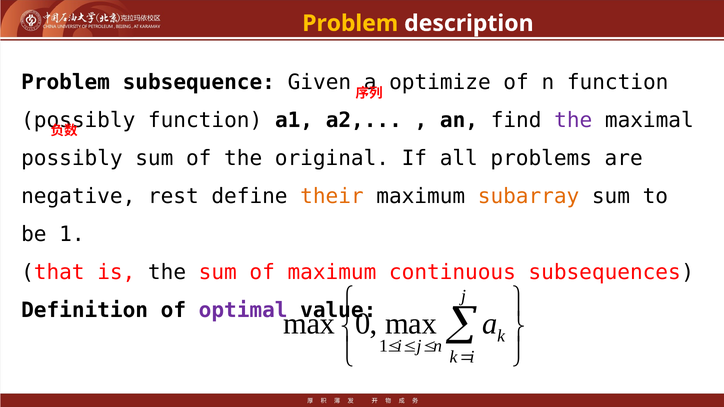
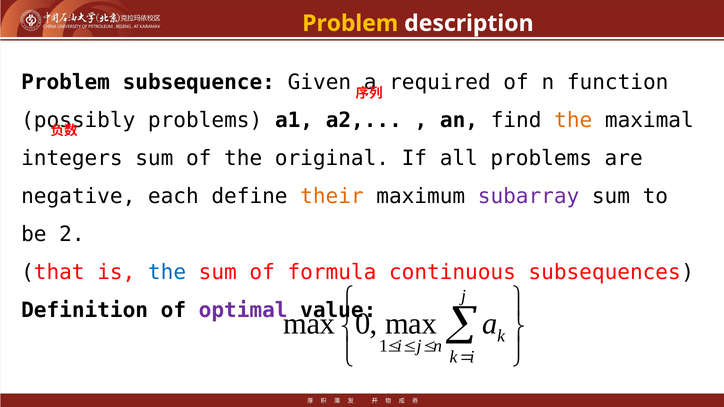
optimize: optimize -> required (440, 82)
function: function -> problems (205, 120)
the colour: purple -> orange (573, 120)
possibly: possibly -> integers (72, 159)
rest: rest -> each (173, 197)
subarray colour: orange -> purple (529, 197)
be 1: 1 -> 2 (72, 235)
the colour: black -> blue (167, 273)
of maximum: maximum -> formula (332, 273)
